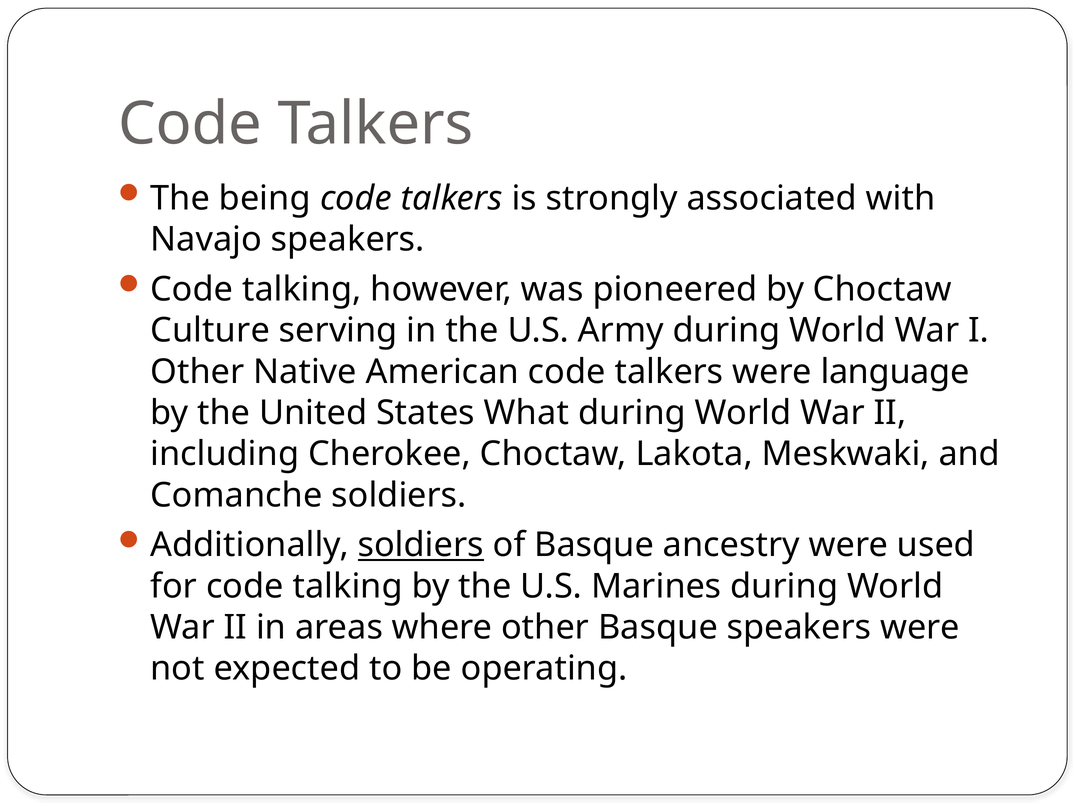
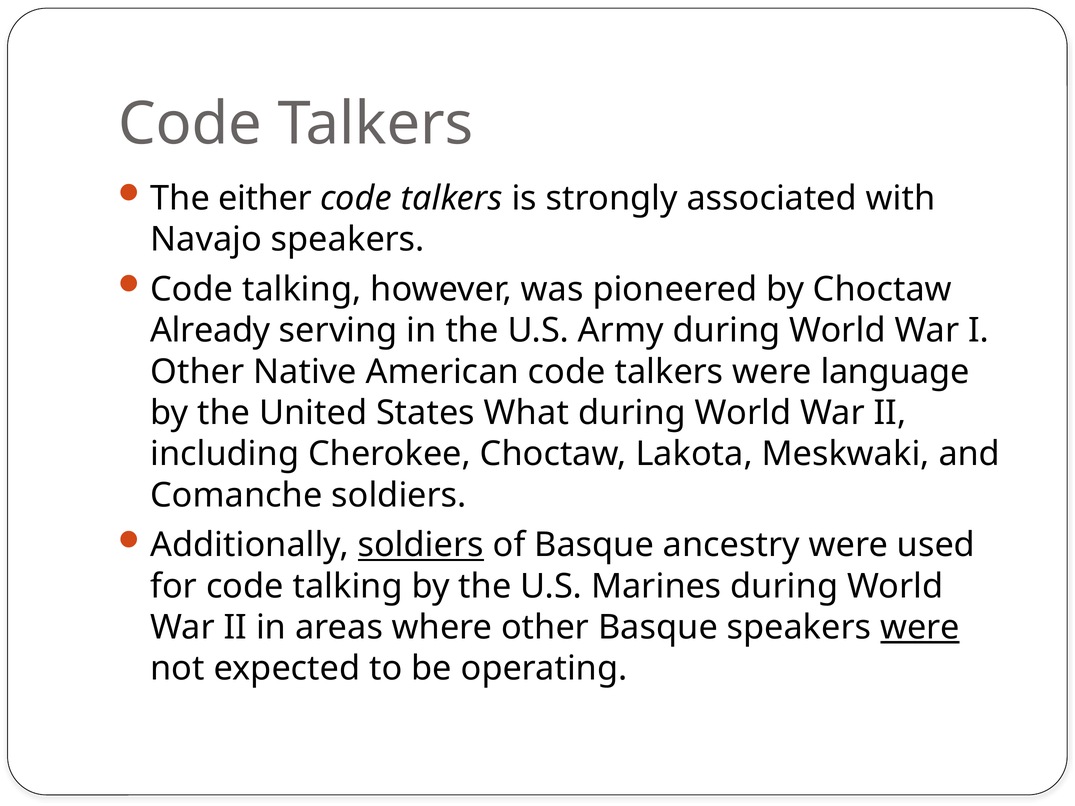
being: being -> either (265, 199)
Culture: Culture -> Already (210, 331)
were underline: none -> present (920, 628)
